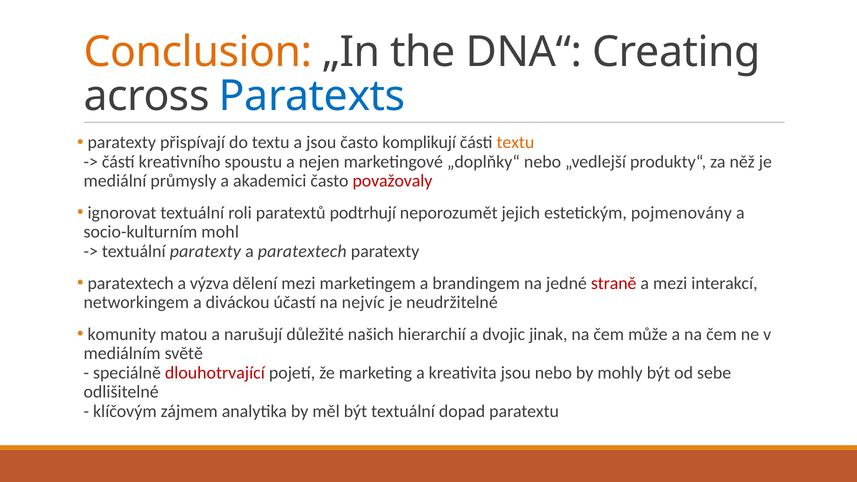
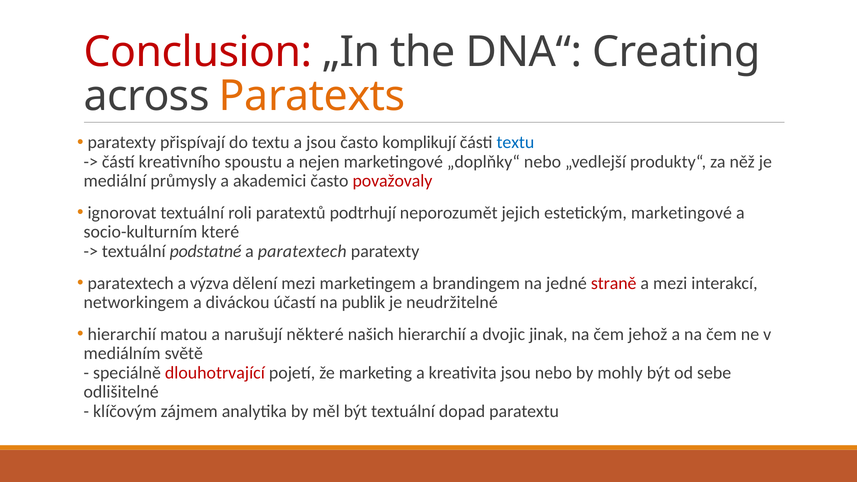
Conclusion colour: orange -> red (198, 52)
Paratexts colour: blue -> orange (312, 96)
textu colour: orange -> blue (515, 142)
estetickým pojmenovány: pojmenovány -> marketingové (681, 213)
mohl: mohl -> které (220, 232)
textuální paratexty: paratexty -> podstatné (206, 251)
nejvíc: nejvíc -> publik (363, 302)
komunity: komunity -> hierarchií (122, 334)
důležité: důležité -> některé (315, 334)
může: může -> jehož (648, 334)
